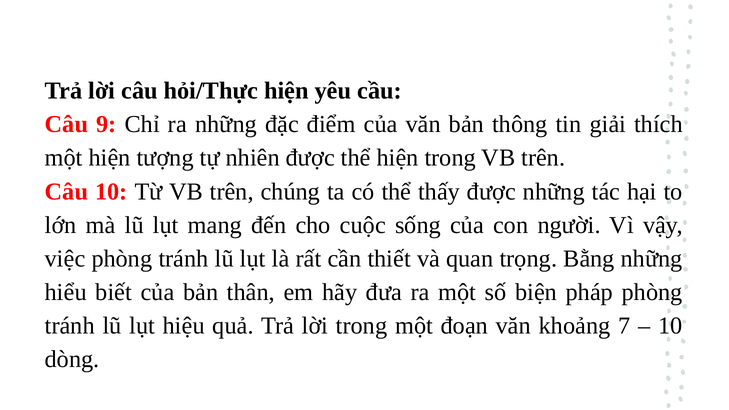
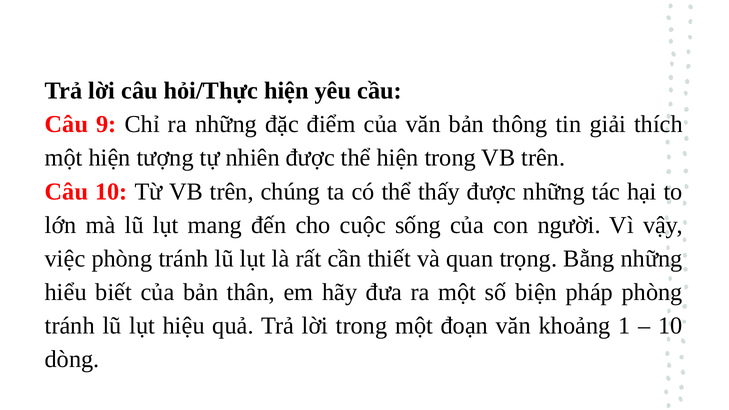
7: 7 -> 1 (624, 326)
